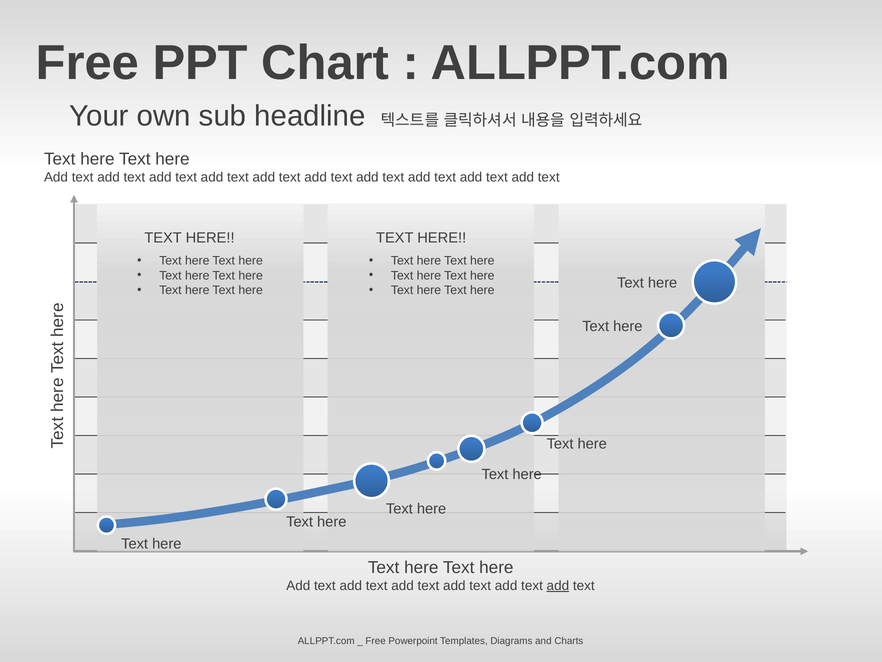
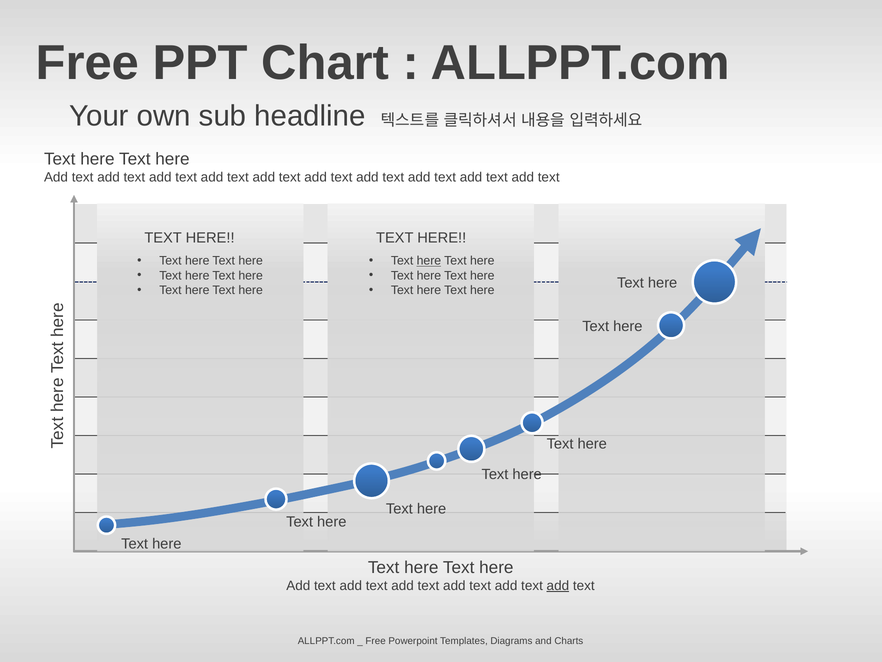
here underline: none -> present (429, 261)
